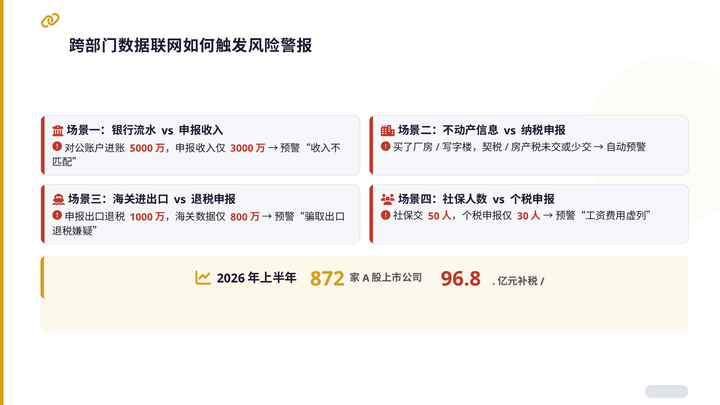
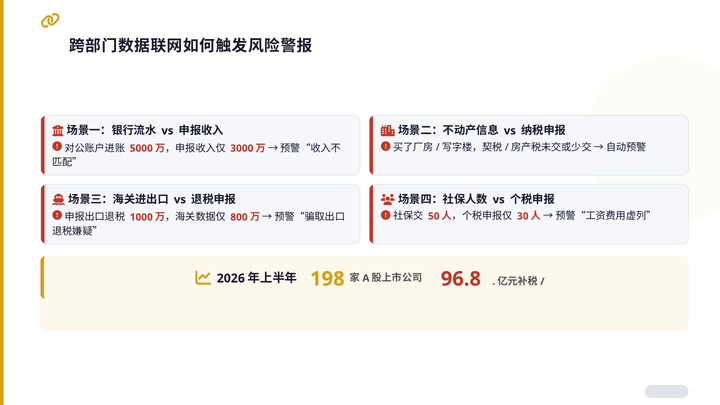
872: 872 -> 198 (327, 279)
